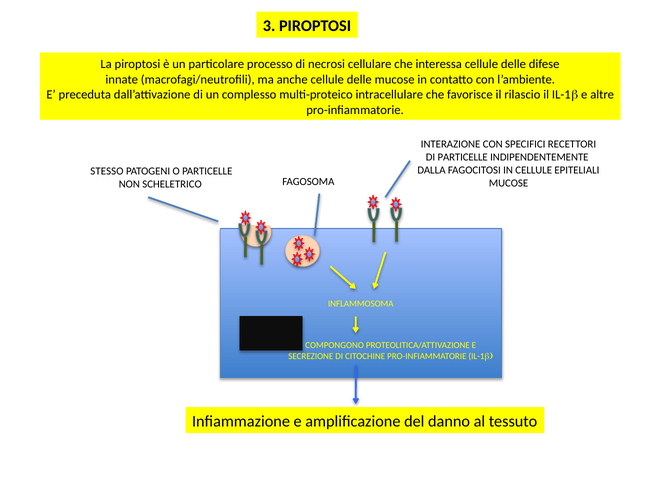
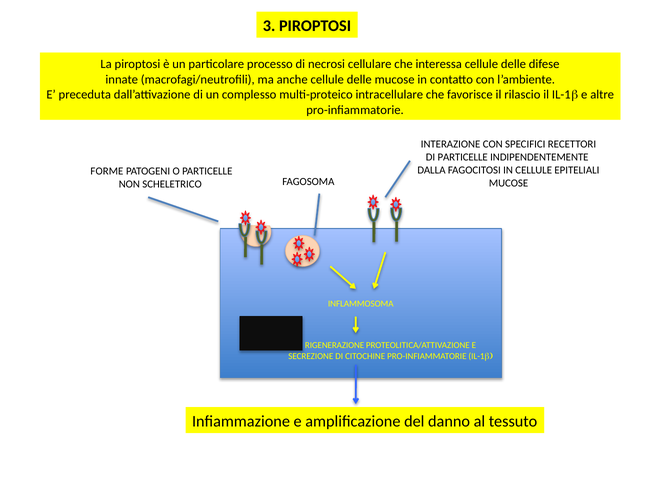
STESSO: STESSO -> FORME (107, 171)
COMPONGONO: COMPONGONO -> RIGENERAZIONE (335, 345)
